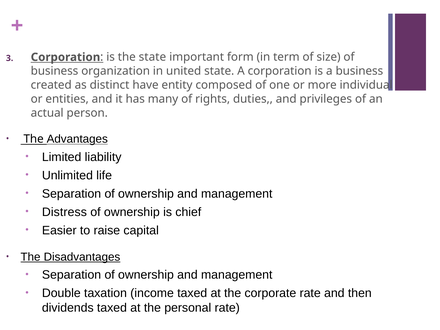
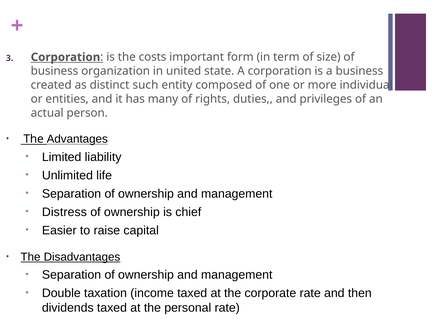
the state: state -> costs (153, 57)
have: have -> such (145, 85)
